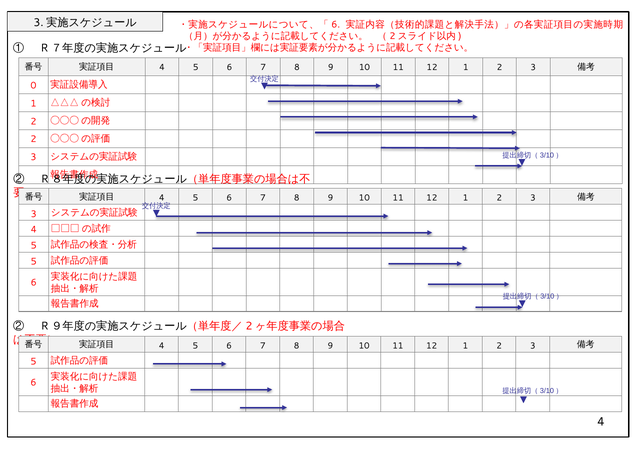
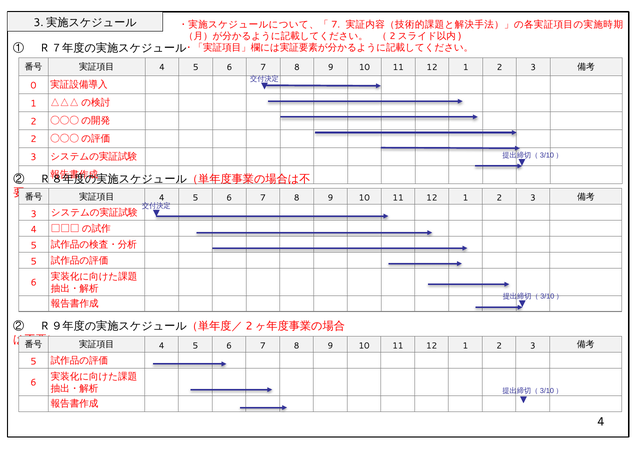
6: 6 -> 7 (336, 25)
